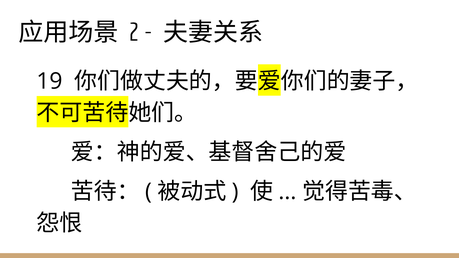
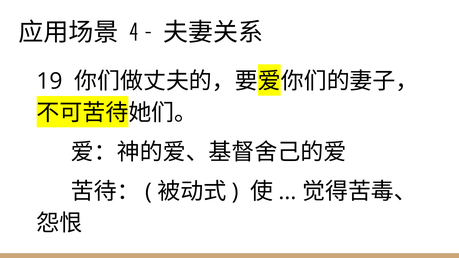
2: 2 -> 4 (134, 33)
